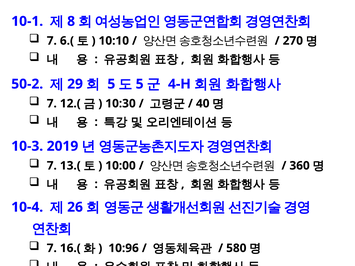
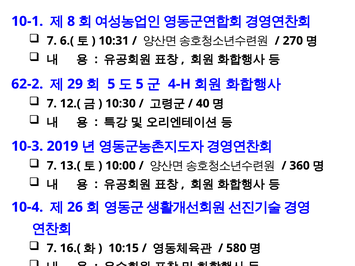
10:10: 10:10 -> 10:31 (114, 41)
50-2: 50-2 -> 62-2 (27, 84)
10:96: 10:96 -> 10:15 (124, 248)
